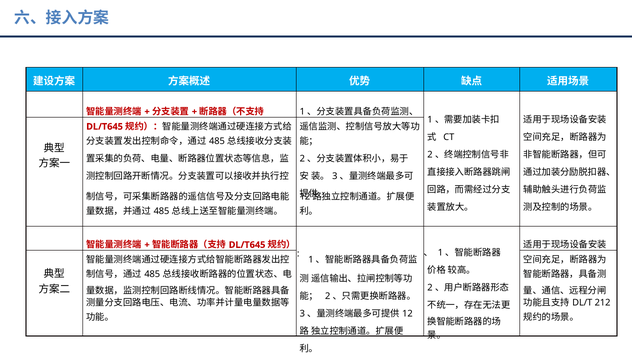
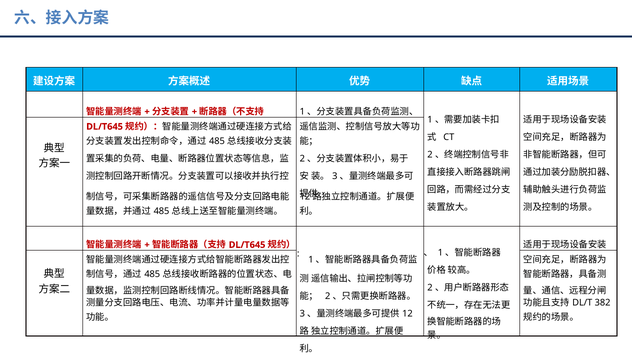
212: 212 -> 382 (603, 302)
